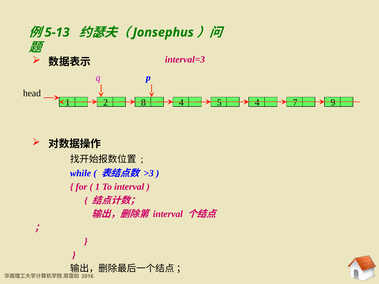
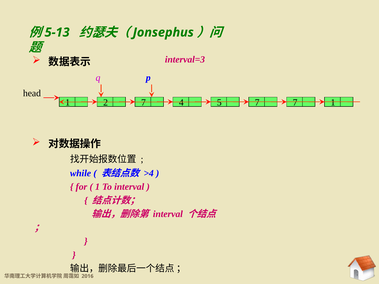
2 8: 8 -> 7 (143, 103)
5 4: 4 -> 7 (257, 103)
7 9: 9 -> 1 (333, 103)
>3: >3 -> >4 (149, 173)
